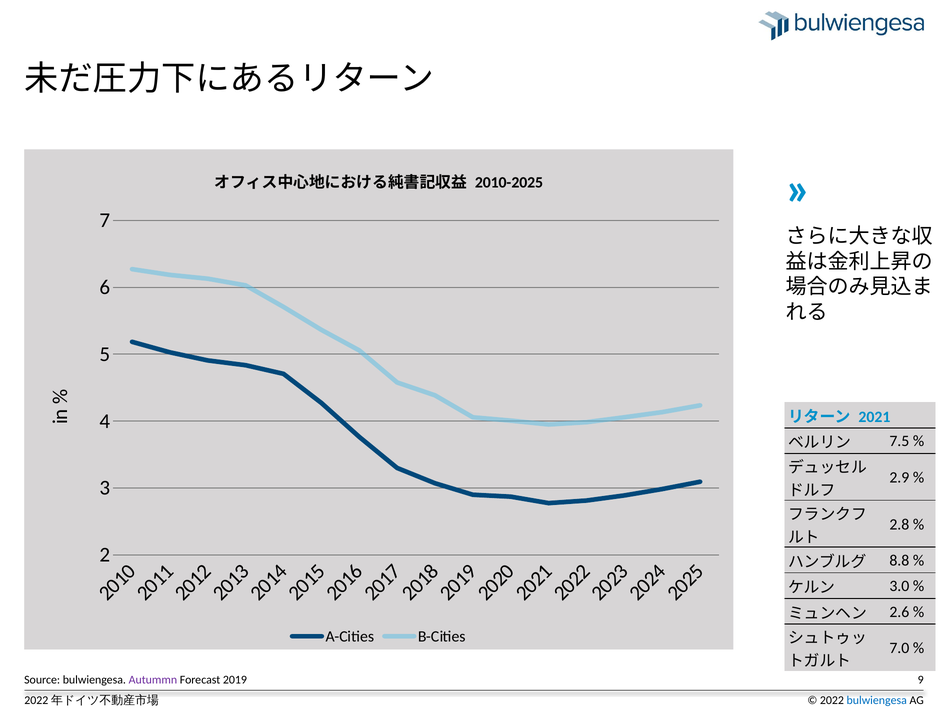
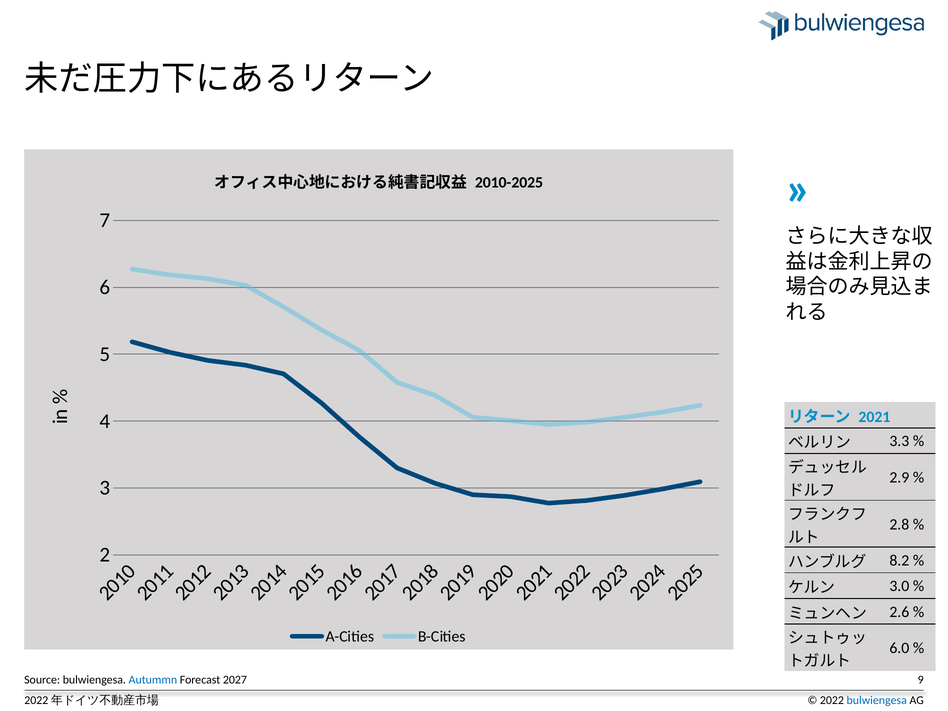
7.5: 7.5 -> 3.3 (899, 441)
8.8: 8.8 -> 8.2 (899, 561)
7.0: 7.0 -> 6.0 (899, 648)
Autummn colour: purple -> blue (153, 680)
2019: 2019 -> 2027 (235, 680)
